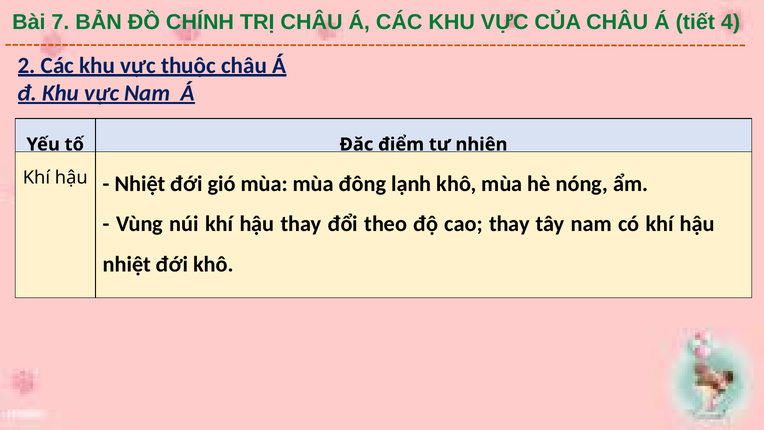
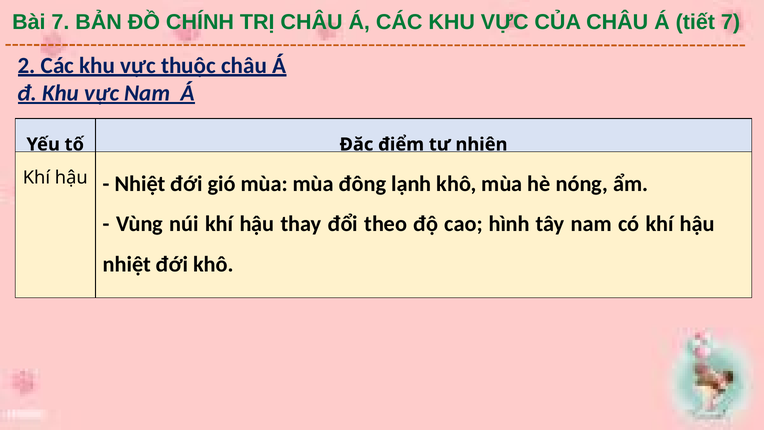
tiết 4: 4 -> 7 (731, 22)
cao thay: thay -> hình (509, 224)
